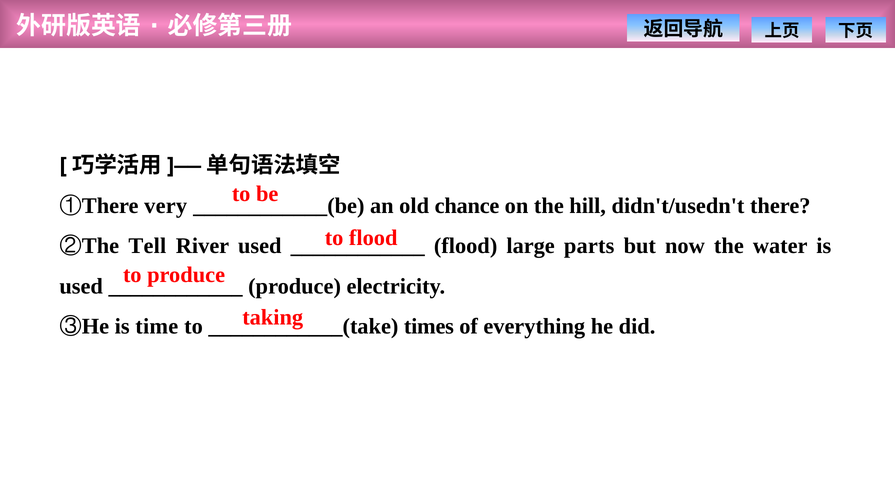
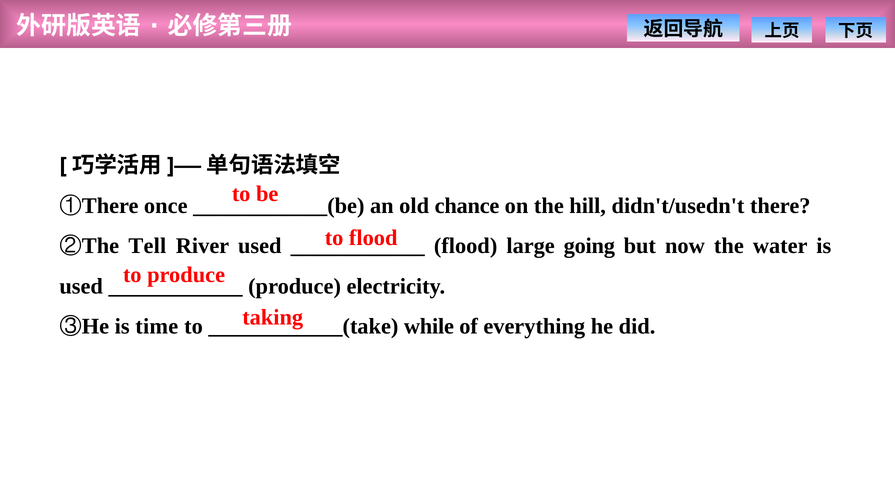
very: very -> once (166, 206)
parts: parts -> going (589, 246)
times: times -> while (429, 327)
